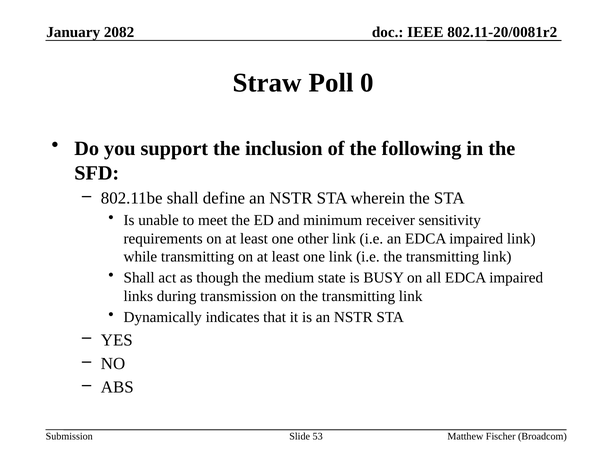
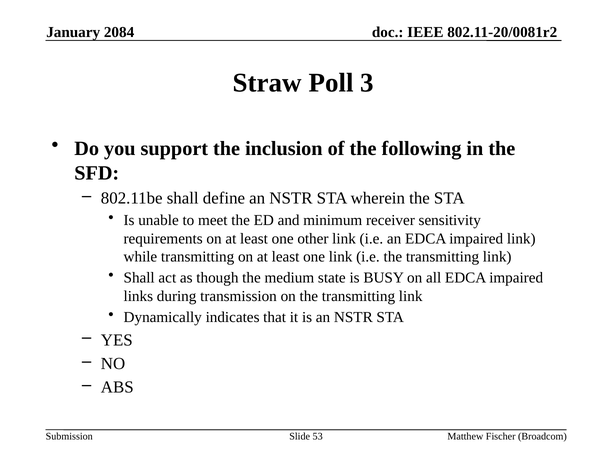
2082: 2082 -> 2084 (119, 32)
0: 0 -> 3 (367, 83)
